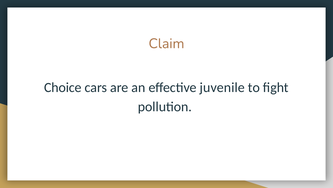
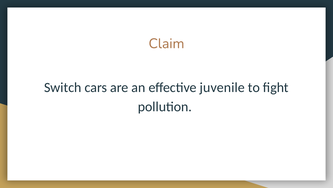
Choice: Choice -> Switch (63, 87)
